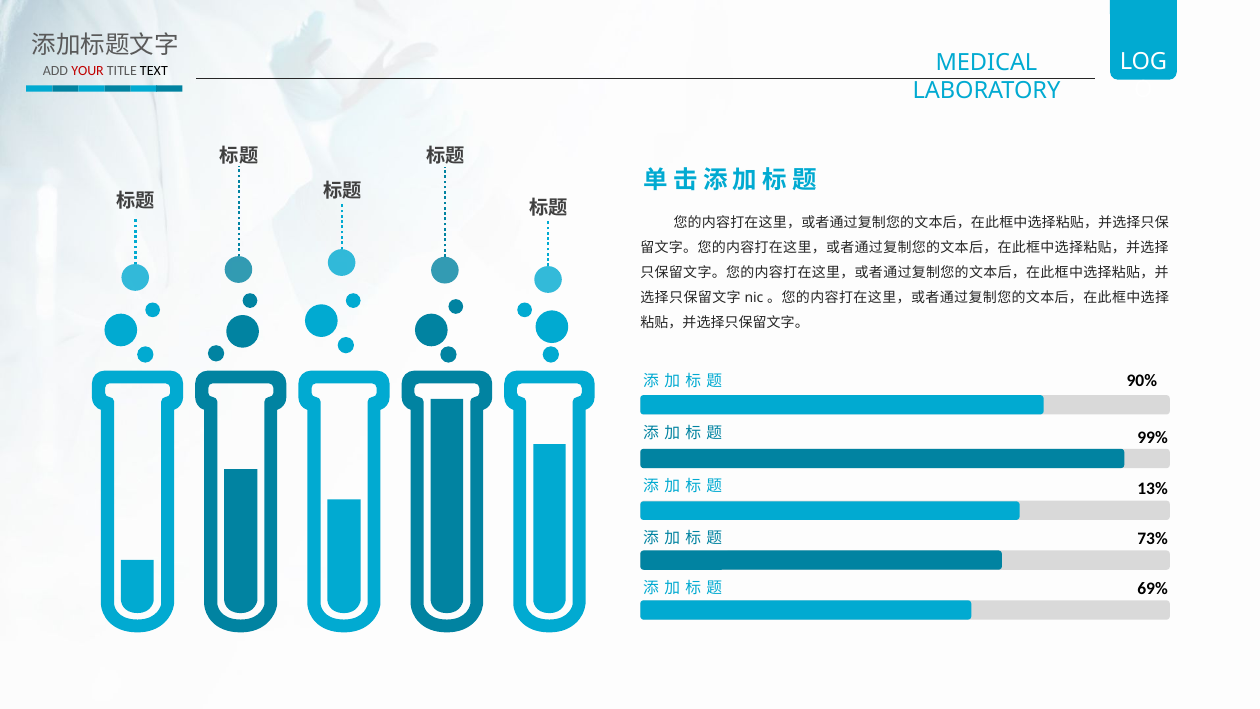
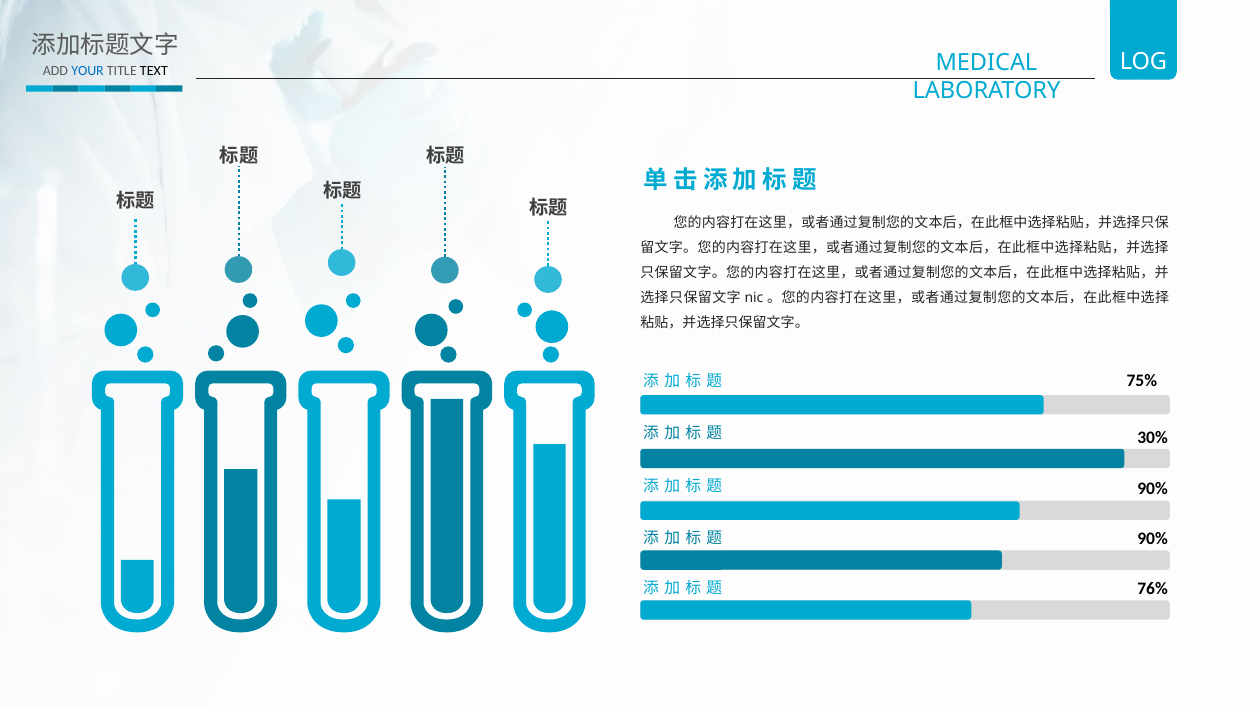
YOUR colour: red -> blue (88, 71)
90%: 90% -> 75% (1142, 381)
99%: 99% -> 30% (1153, 437)
13%: 13% -> 90% (1153, 489)
73%: 73% -> 90% (1153, 539)
69%: 69% -> 76% (1153, 589)
